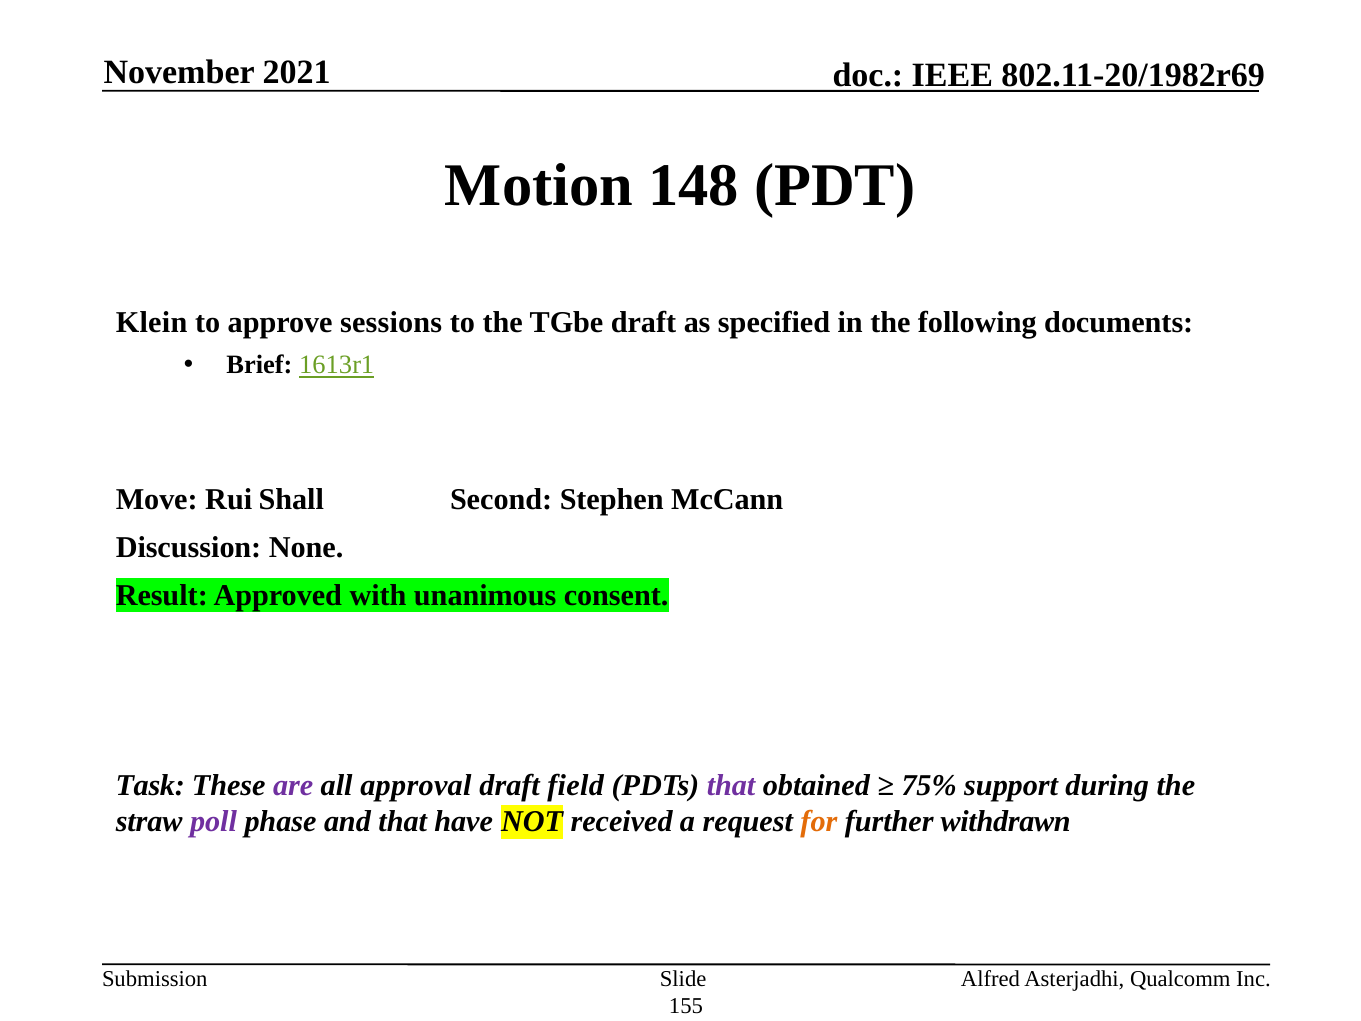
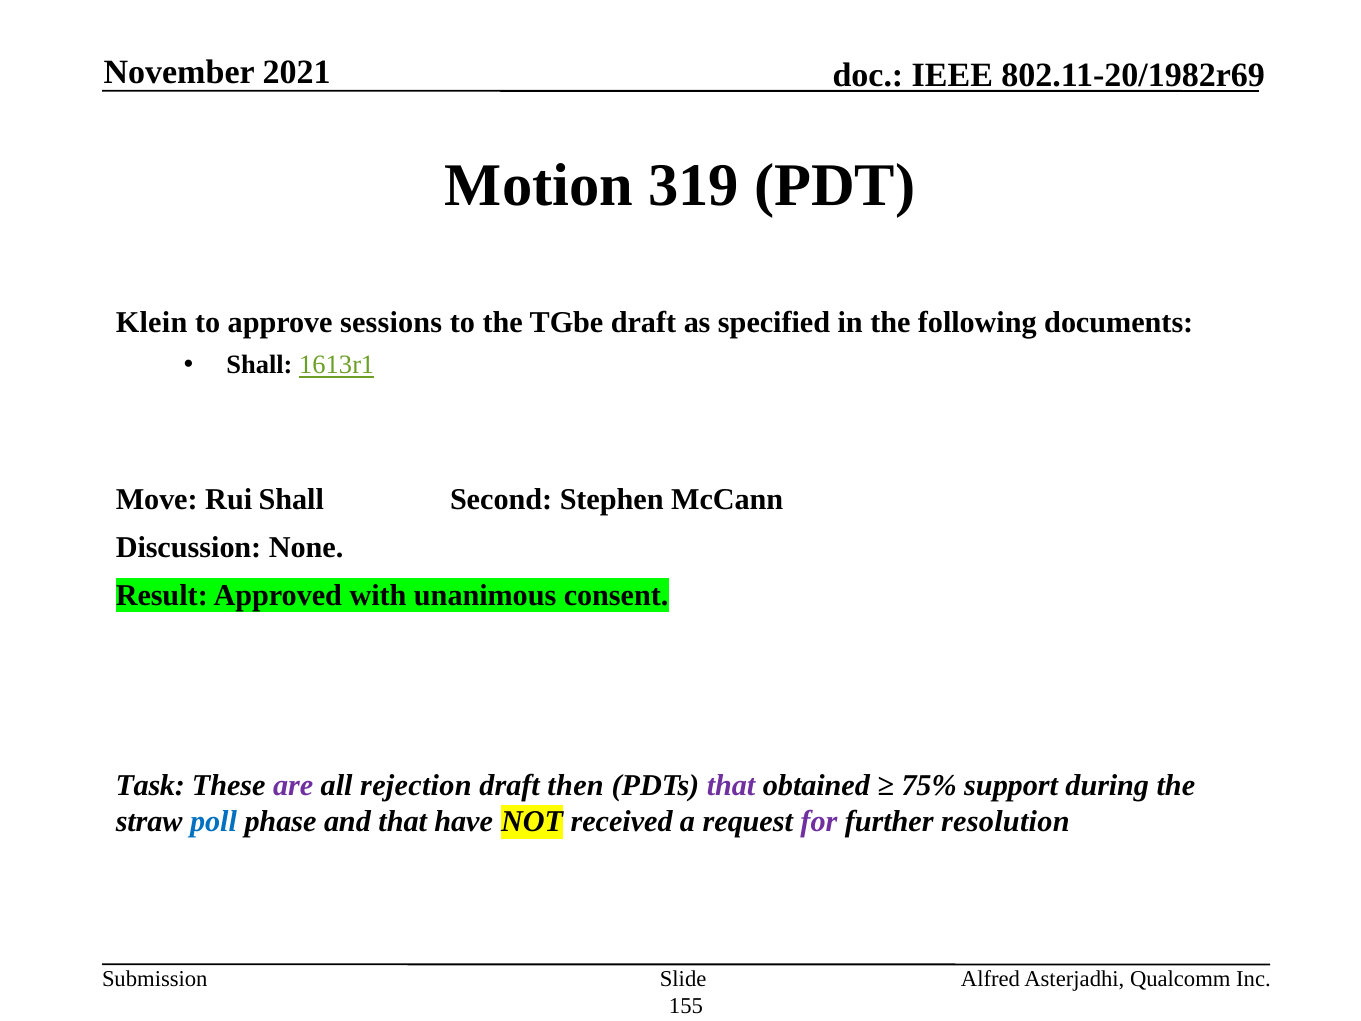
148: 148 -> 319 (694, 186)
Brief: Brief -> Shall (259, 365)
approval: approval -> rejection (416, 785)
field: field -> then (576, 785)
poll colour: purple -> blue (213, 822)
for colour: orange -> purple (819, 822)
withdrawn: withdrawn -> resolution (1005, 822)
